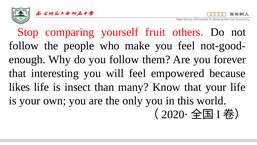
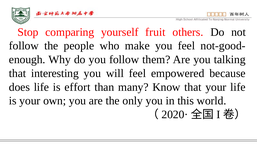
forever: forever -> talking (230, 59)
likes: likes -> does (19, 87)
insect: insect -> effort (77, 87)
